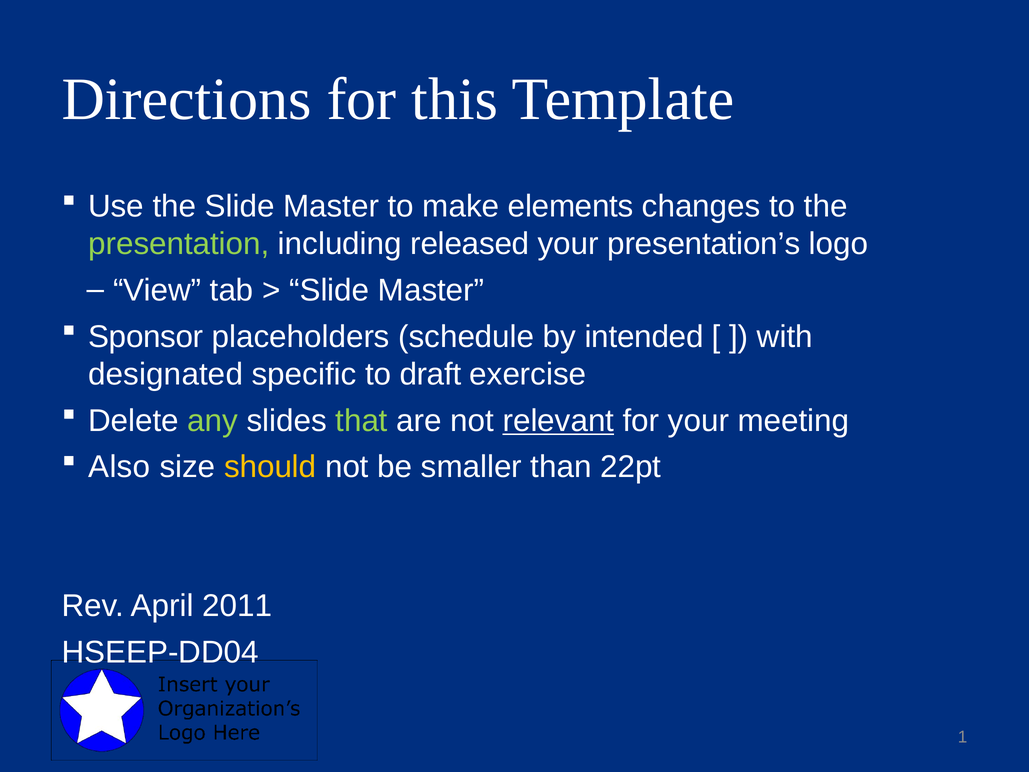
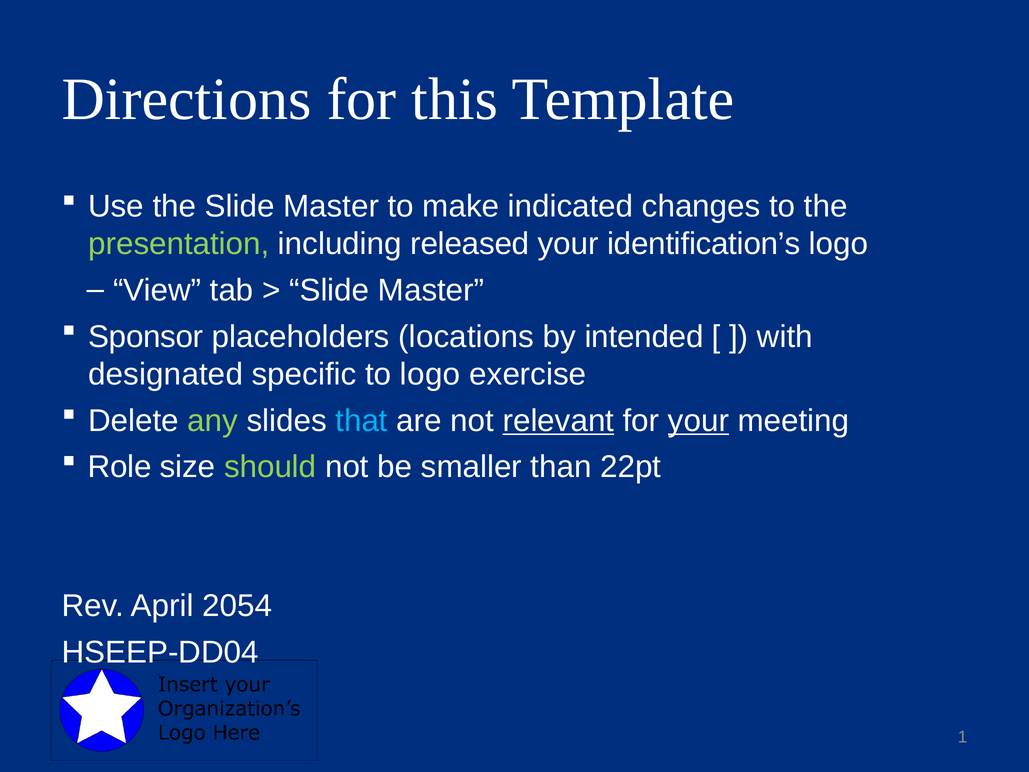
elements: elements -> indicated (571, 206)
presentation’s: presentation’s -> identification’s (704, 244)
schedule: schedule -> locations (466, 337)
to draft: draft -> logo (430, 374)
that colour: light green -> light blue (362, 421)
your underline: none -> present (699, 421)
Also: Also -> Role (120, 467)
should colour: yellow -> light green (270, 467)
2011: 2011 -> 2054 (237, 606)
